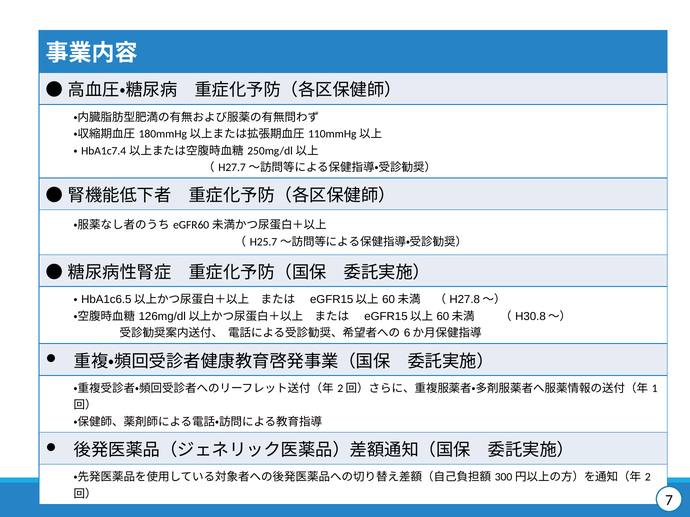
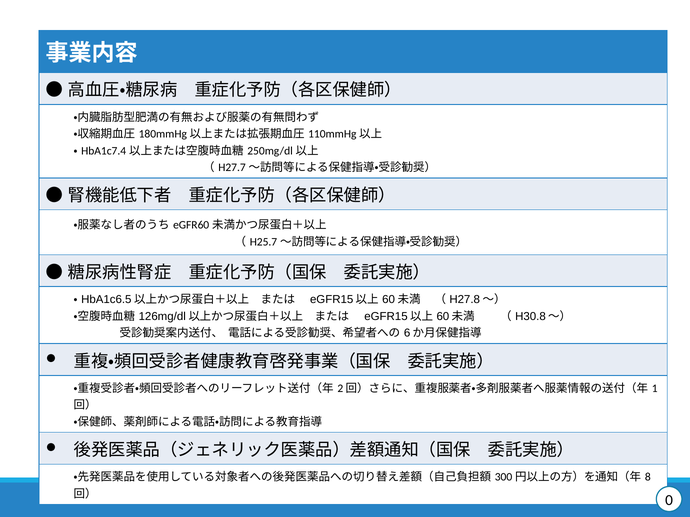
2: 2 -> 8 (648, 478)
7: 7 -> 0 (669, 501)
